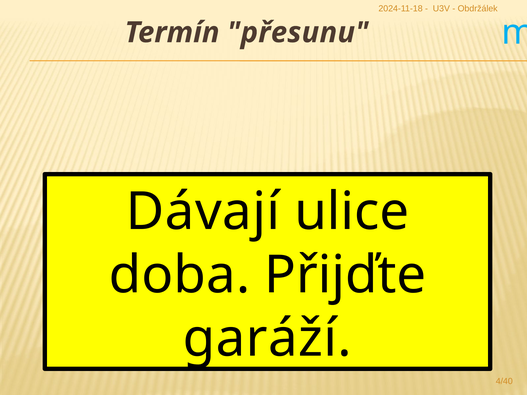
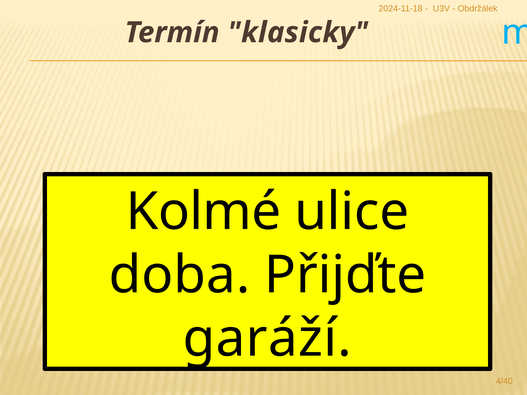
přesunu: přesunu -> klasicky (298, 33)
Dávají: Dávají -> Kolmé (204, 212)
